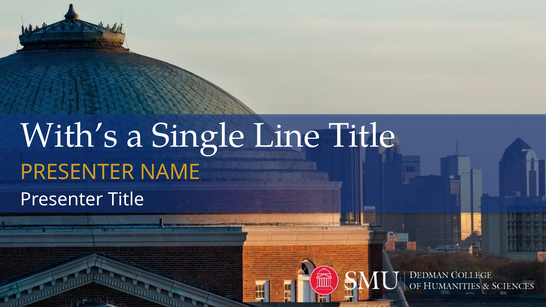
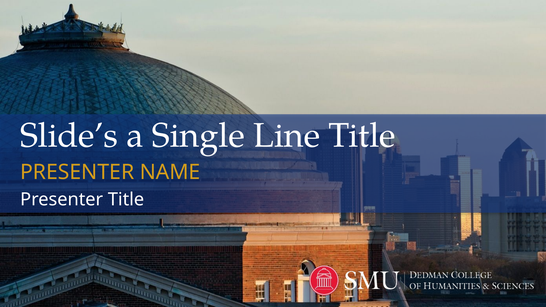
With’s: With’s -> Slide’s (69, 136)
